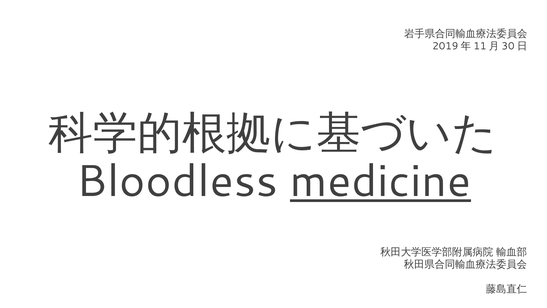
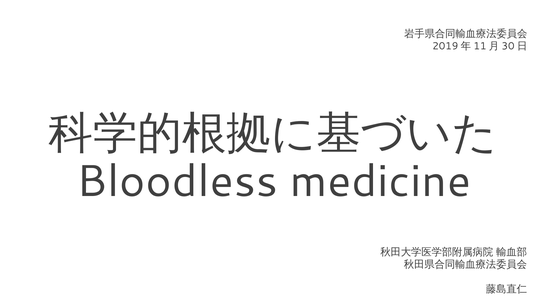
medicine underline: present -> none (380, 181)
